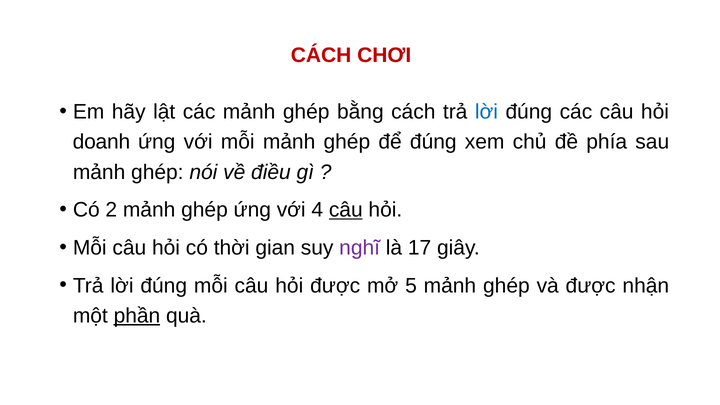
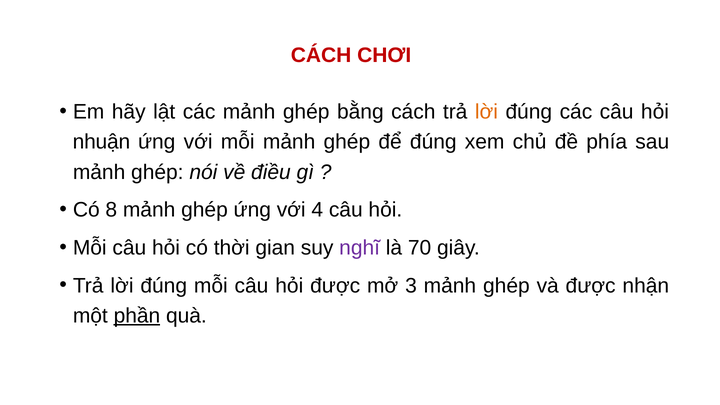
lời colour: blue -> orange (486, 112)
doanh: doanh -> nhuận (101, 142)
2: 2 -> 8 (111, 210)
câu underline: present -> none (346, 210)
17: 17 -> 70 (420, 248)
5: 5 -> 3 (411, 286)
